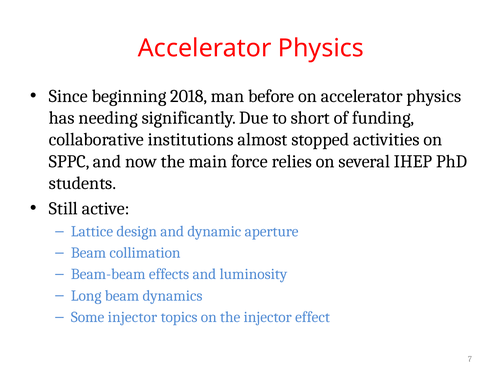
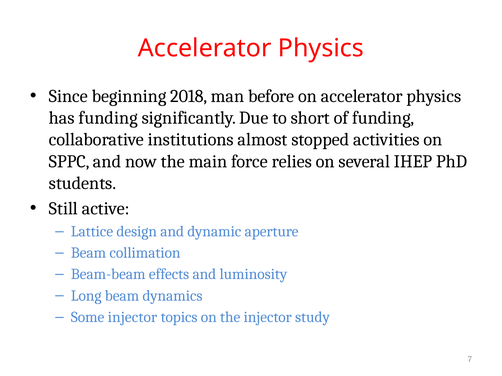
has needing: needing -> funding (108, 118)
effect: effect -> study (313, 318)
